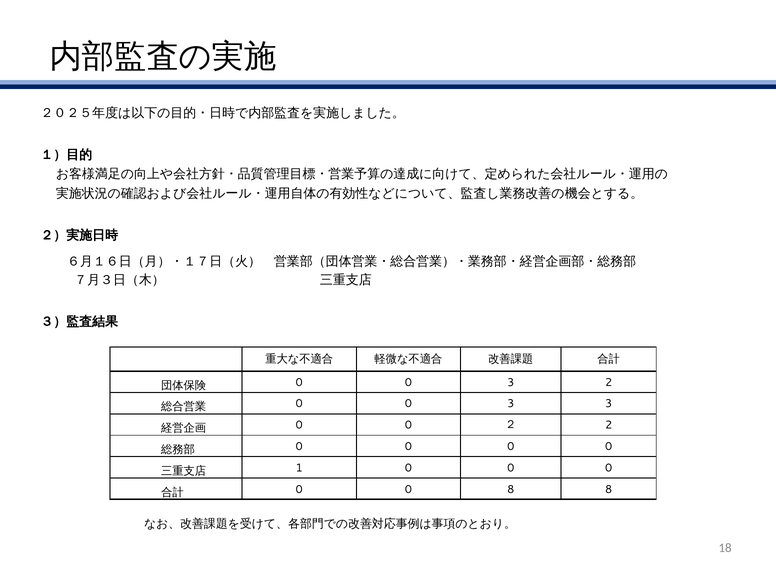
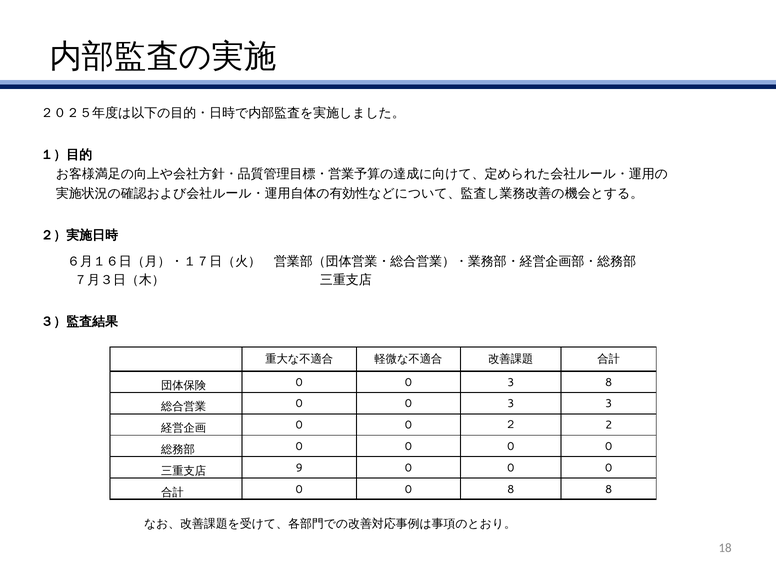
3 2: 2 -> 8 (609, 382)
1: 1 -> 9 (299, 468)
